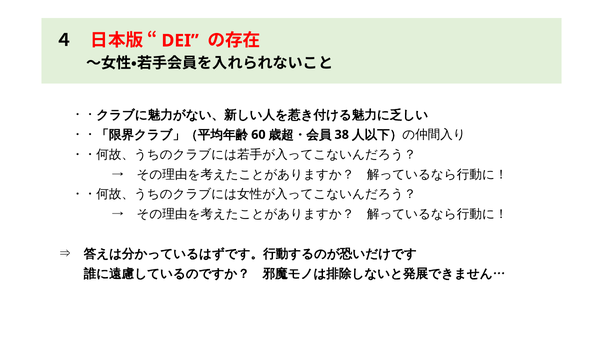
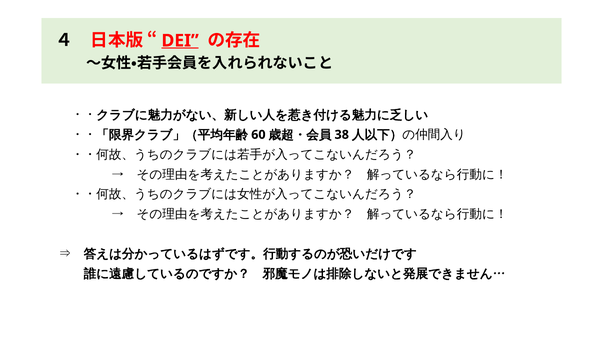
DEI underline: none -> present (180, 41)
